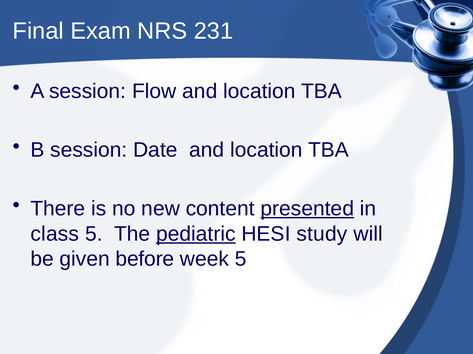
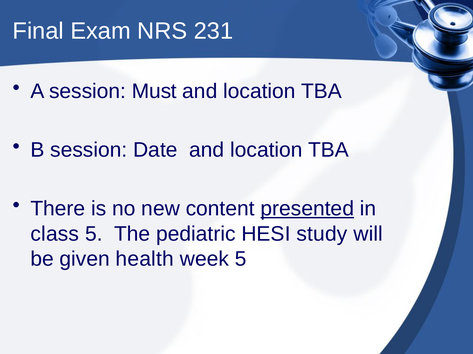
Flow: Flow -> Must (154, 91)
pediatric underline: present -> none (196, 234)
before: before -> health (145, 260)
